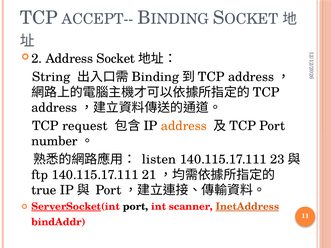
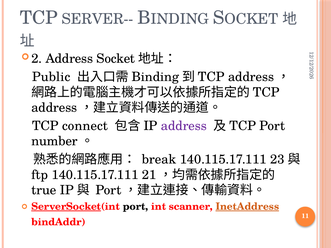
ACCEPT--: ACCEPT-- -> SERVER-- (98, 19)
String: String -> Public (51, 77)
request: request -> connect (85, 126)
address colour: orange -> purple (184, 126)
listen: listen -> break (159, 160)
